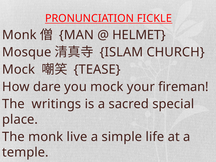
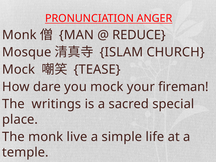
FICKLE: FICKLE -> ANGER (155, 18)
HELMET: HELMET -> REDUCE (139, 35)
